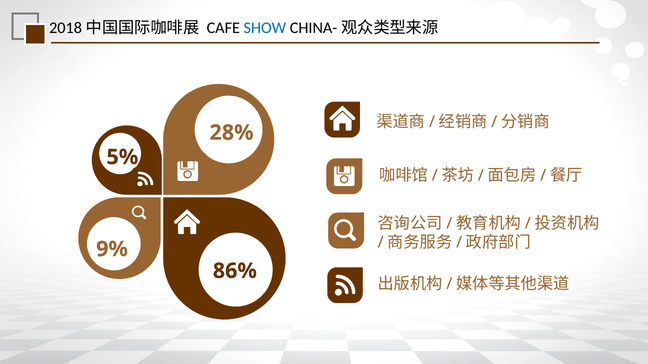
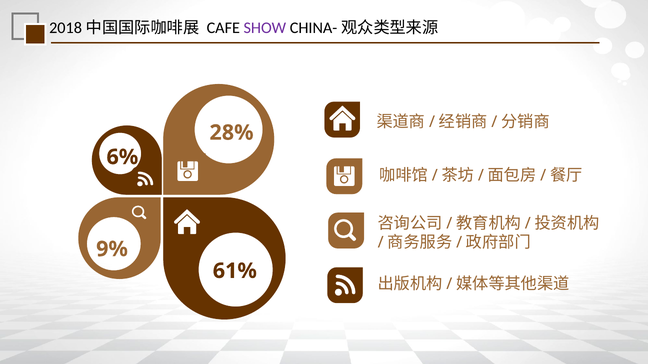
SHOW colour: blue -> purple (265, 28)
5%: 5% -> 6% (122, 157)
86%: 86% -> 61% (235, 271)
